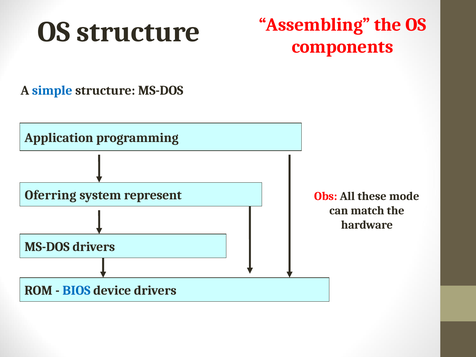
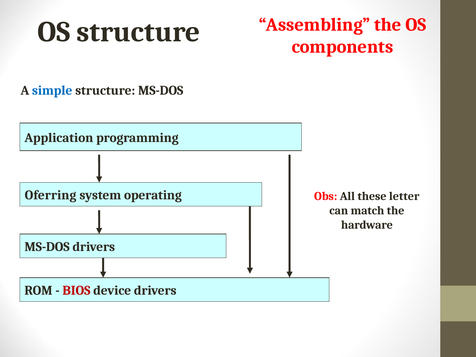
represent: represent -> operating (153, 195)
mode: mode -> letter (404, 196)
BIOS colour: blue -> red (76, 290)
